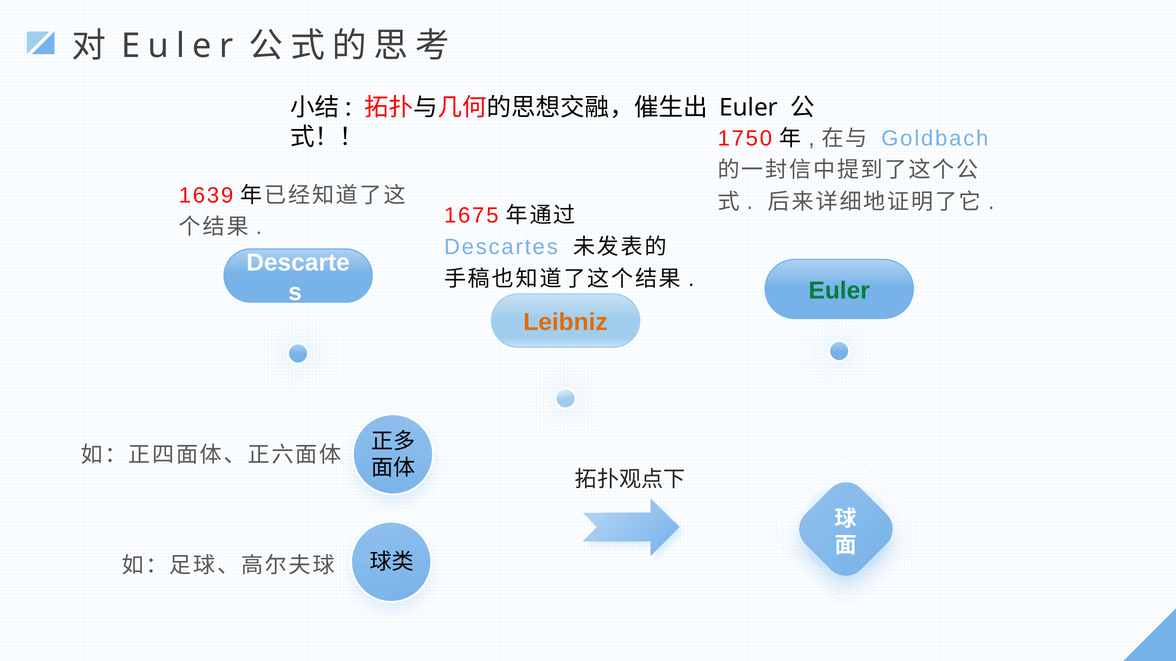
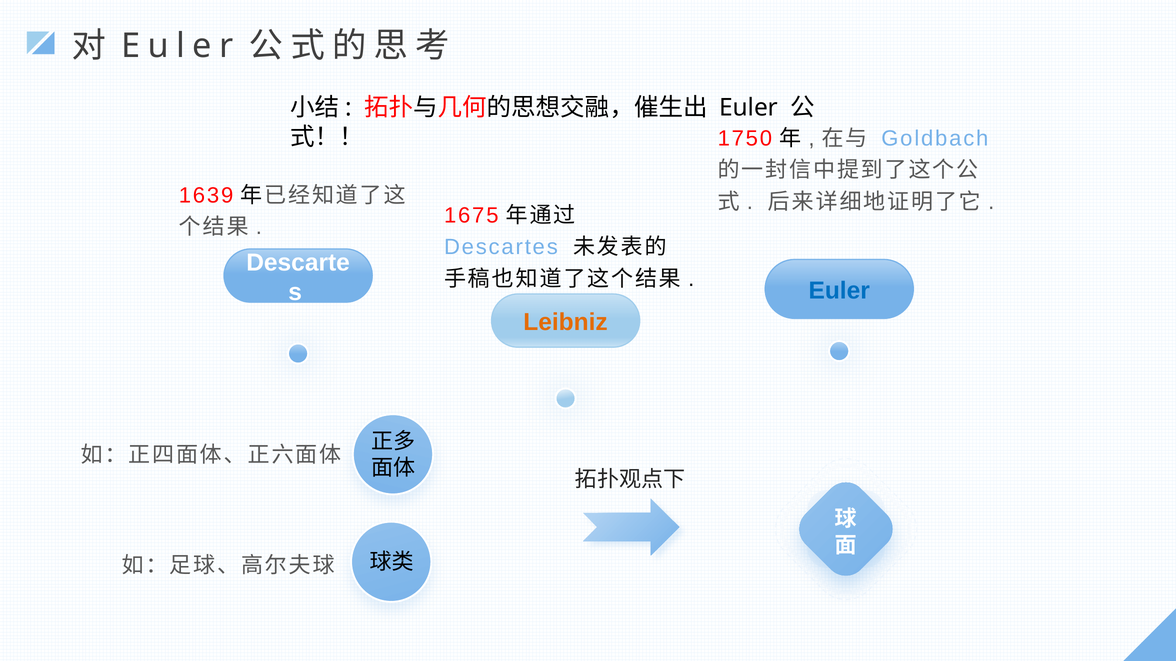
Euler colour: green -> blue (839, 291)
